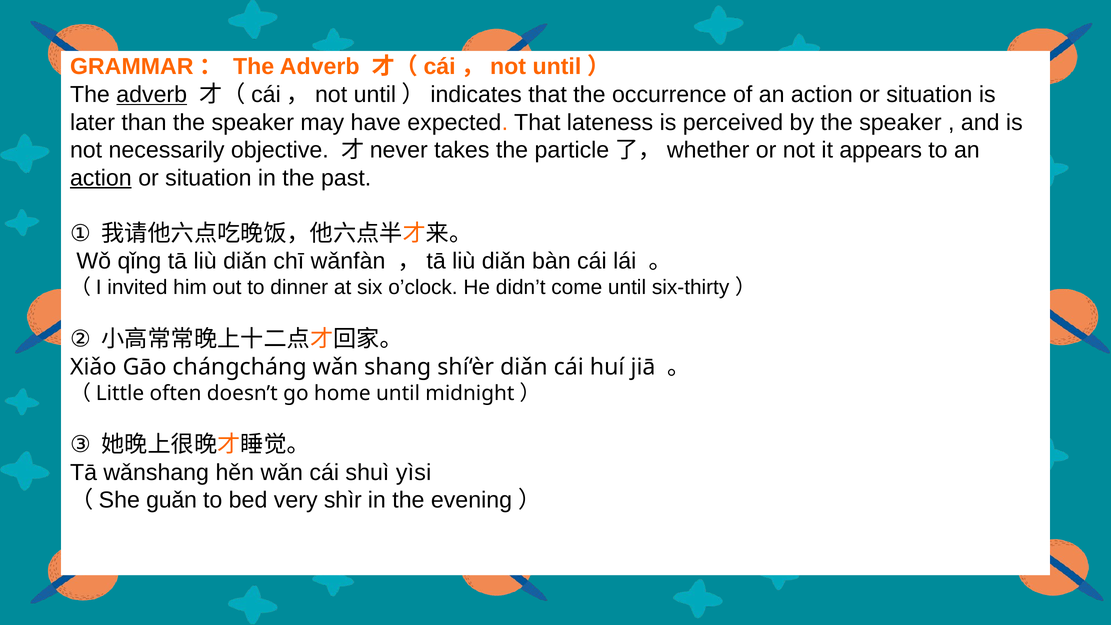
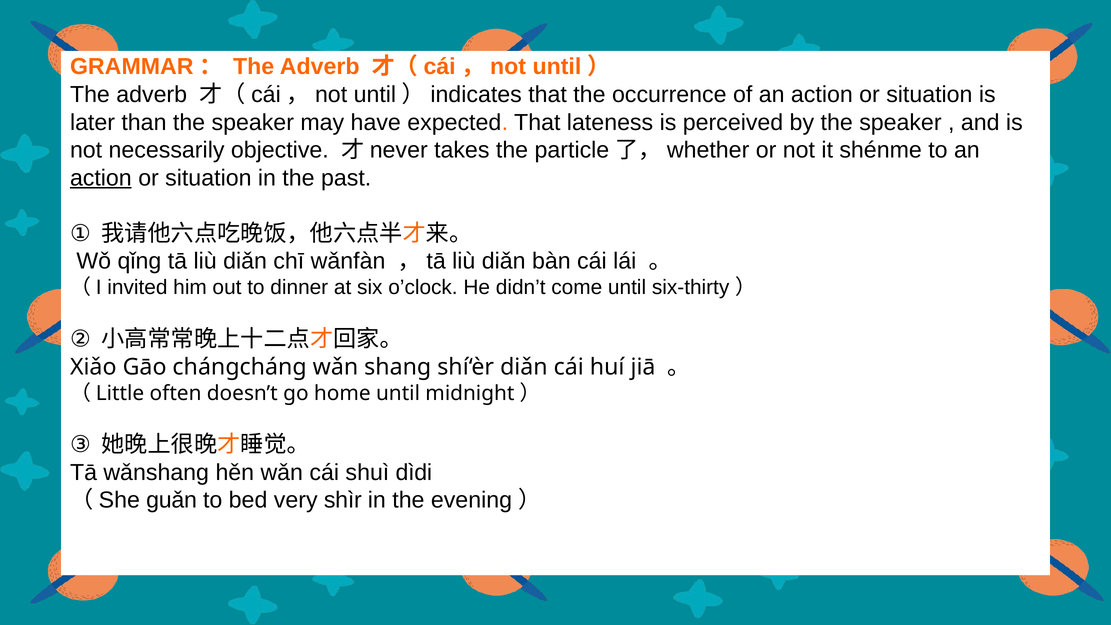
adverb underline: present -> none (152, 95)
appears: appears -> shénme (881, 150)
yìsi: yìsi -> dìdi (414, 472)
